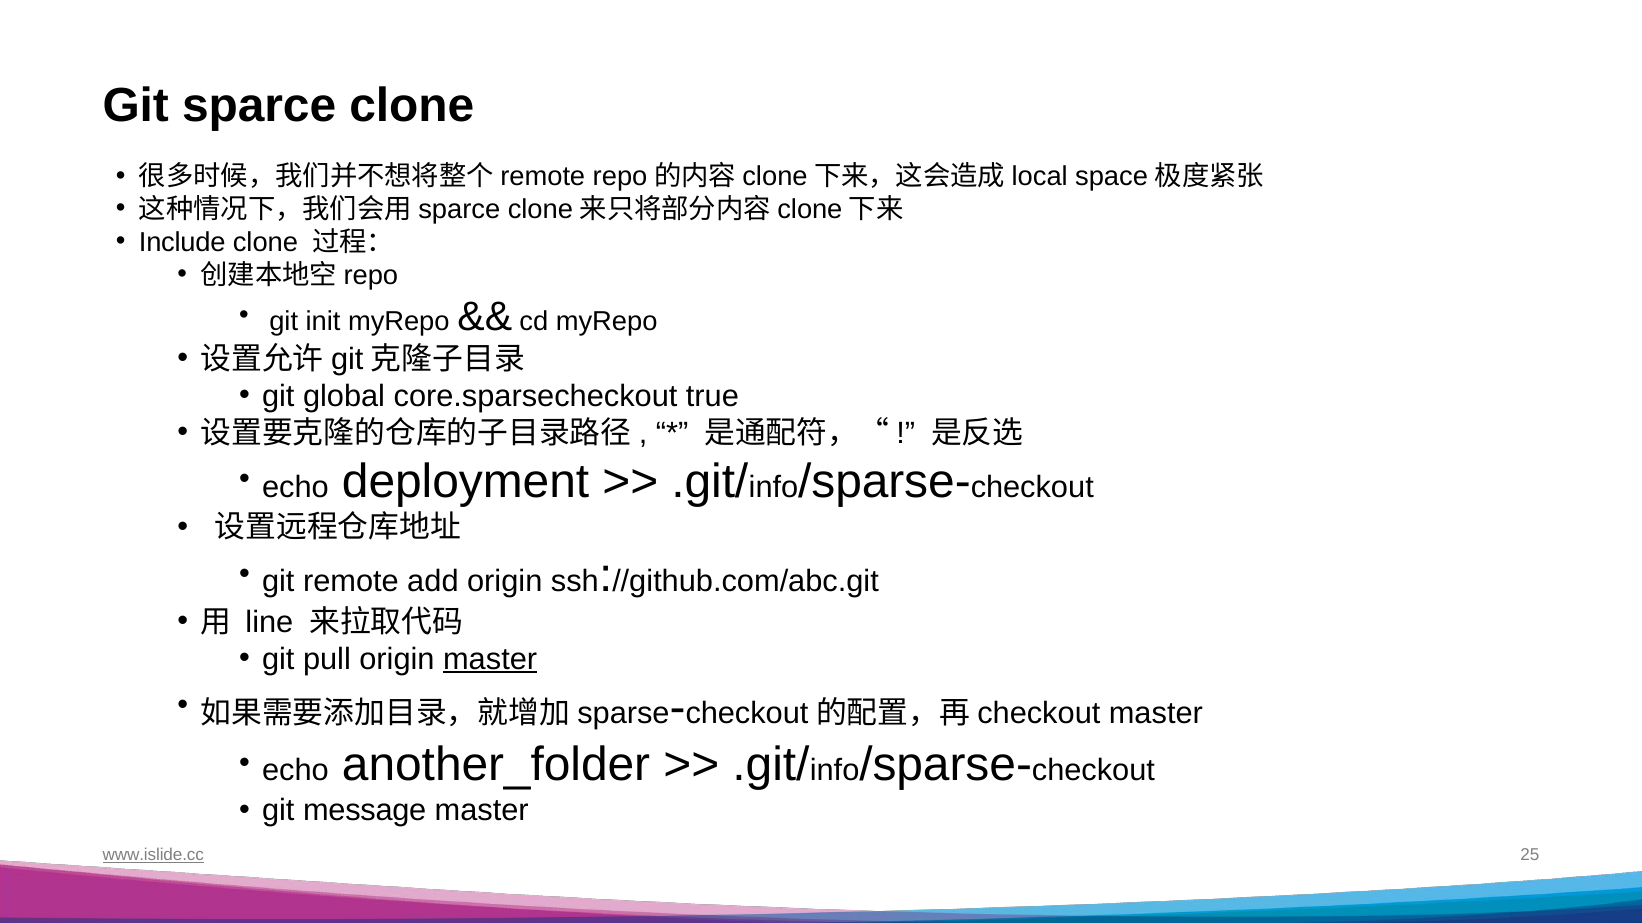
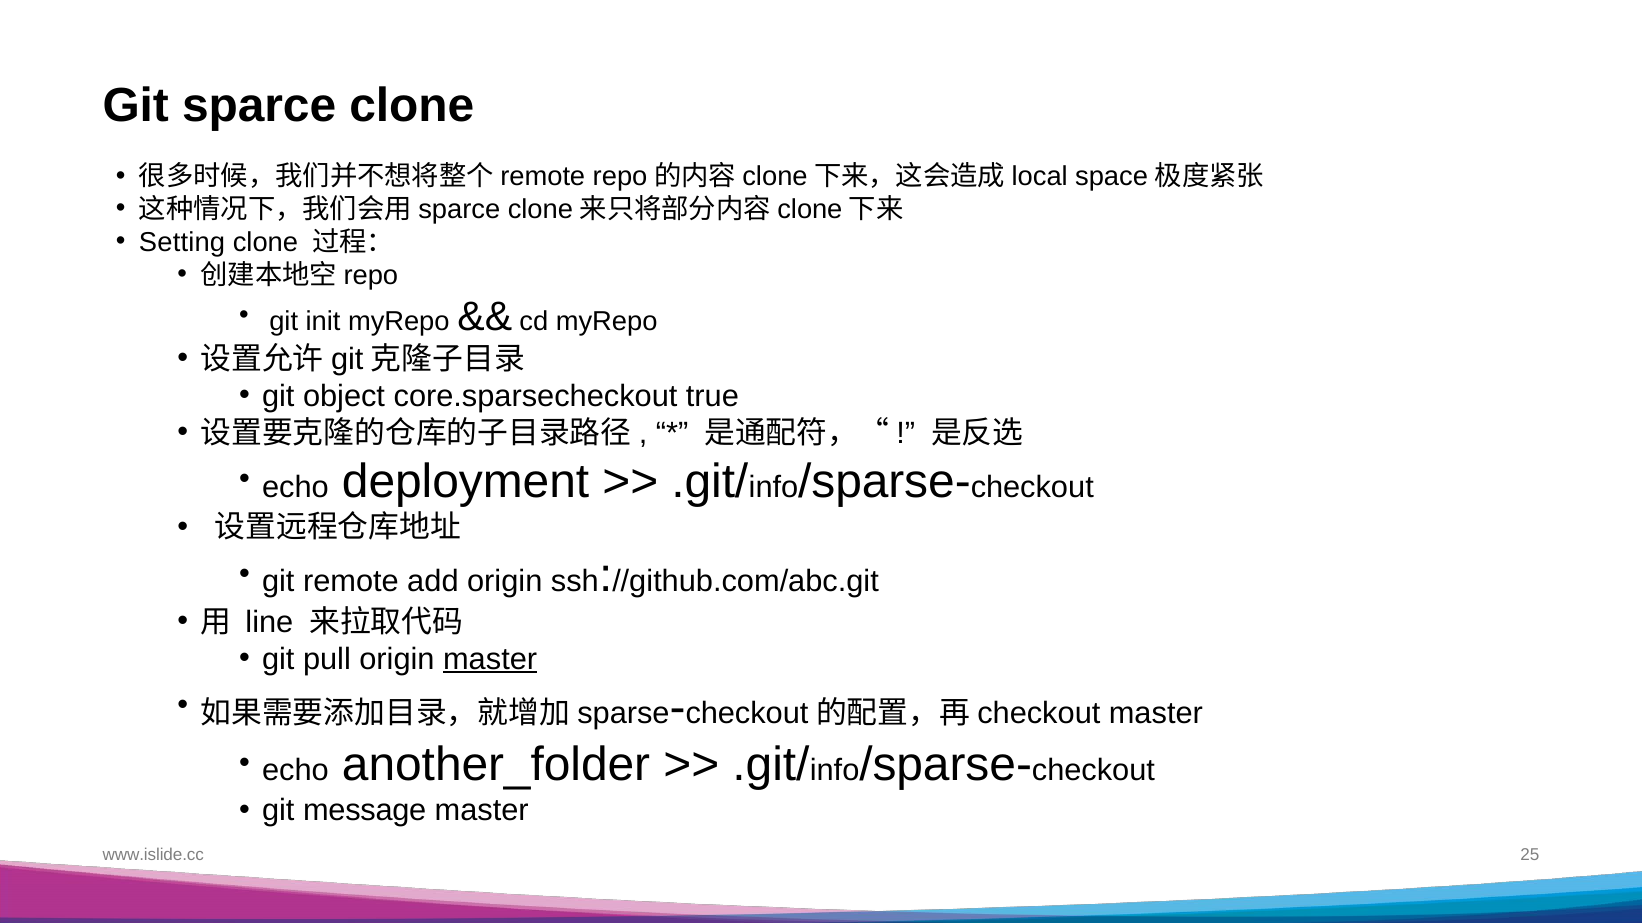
Include: Include -> Setting (182, 242)
global: global -> object (344, 397)
www.islide.cc underline: present -> none (153, 856)
